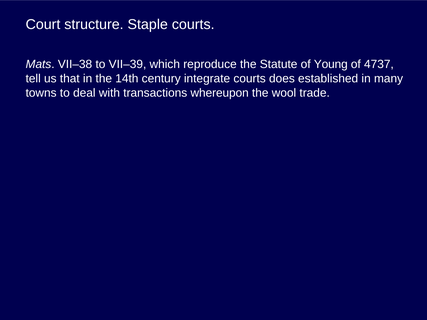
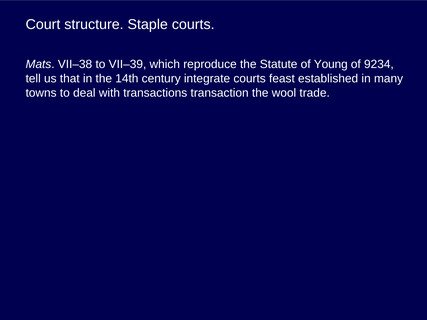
4737: 4737 -> 9234 (379, 64)
does: does -> feast (282, 79)
whereupon: whereupon -> transaction (220, 93)
